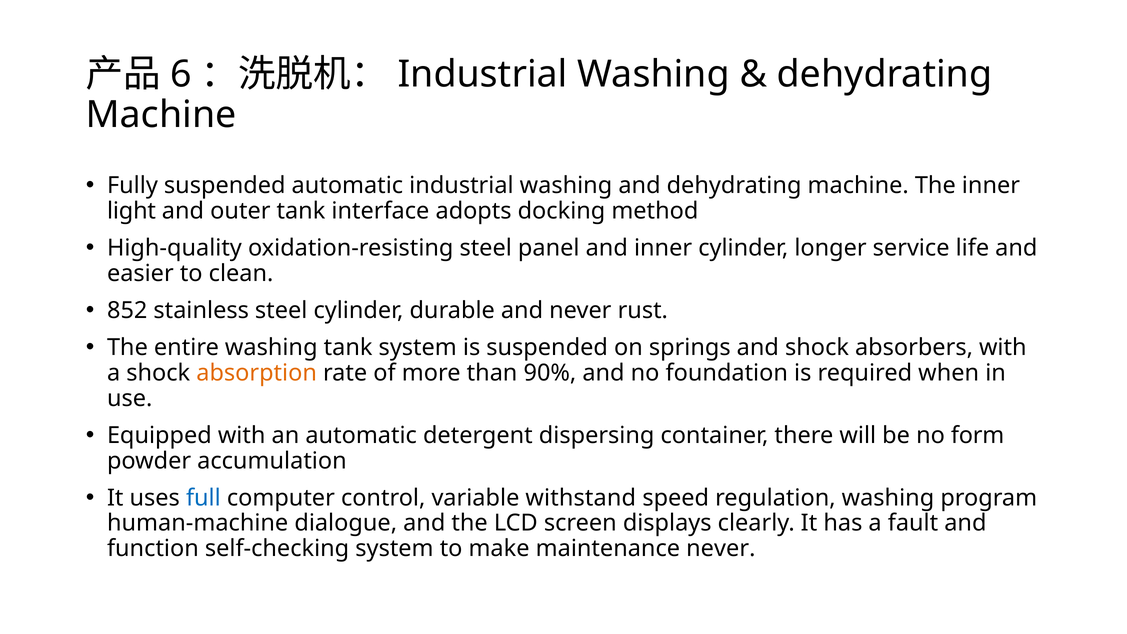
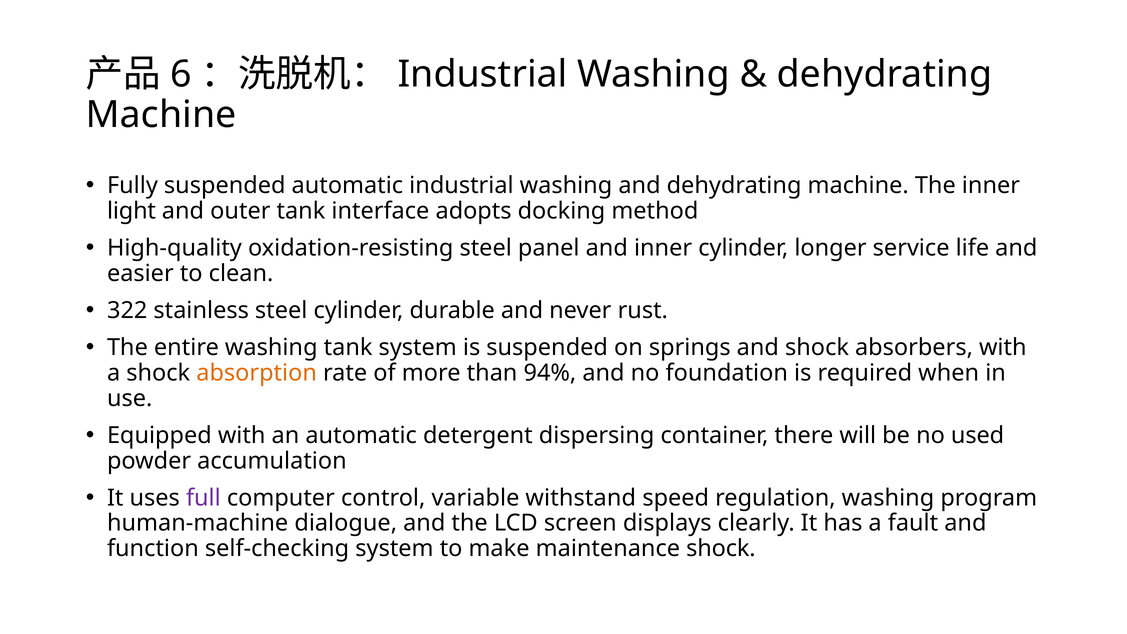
852: 852 -> 322 (127, 310)
90%: 90% -> 94% (550, 373)
form: form -> used (978, 435)
full colour: blue -> purple (203, 498)
maintenance never: never -> shock (721, 549)
